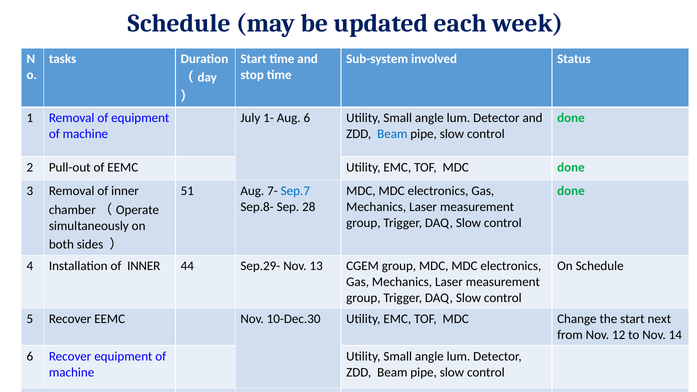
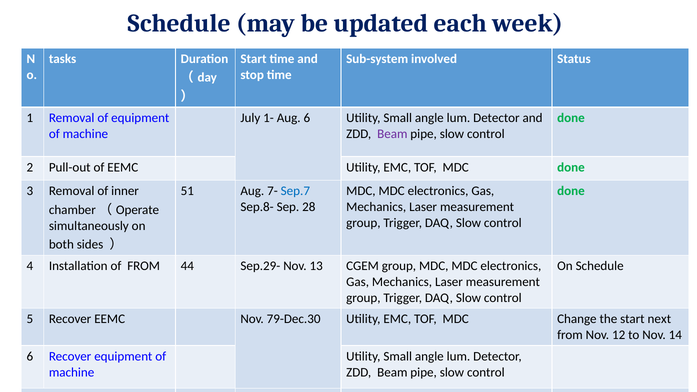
Beam colour: blue -> purple (392, 134)
Installation of INNER: INNER -> FROM (144, 266)
10-Dec.30: 10-Dec.30 -> 79-Dec.30 (294, 319)
